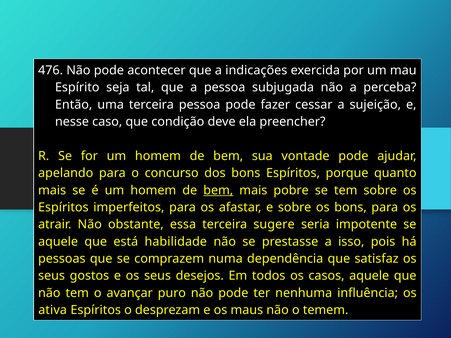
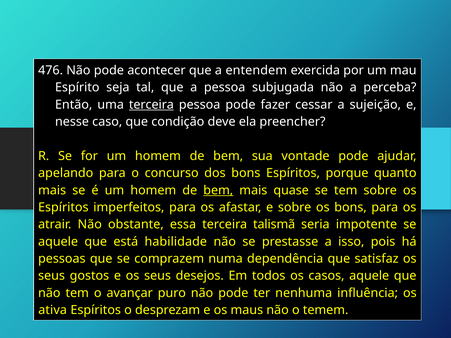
indicações: indicações -> entendem (256, 70)
terceira underline: none -> present (151, 105)
pobre: pobre -> quase (291, 190)
sugere: sugere -> talismã (274, 225)
